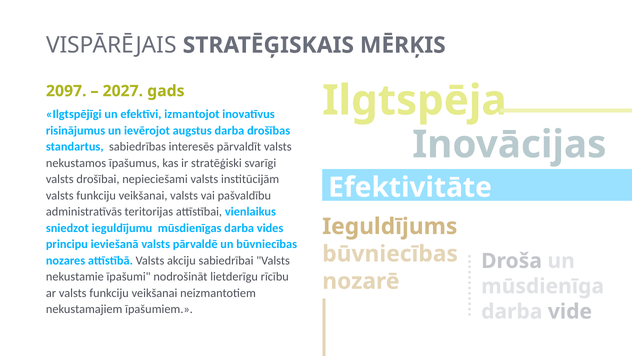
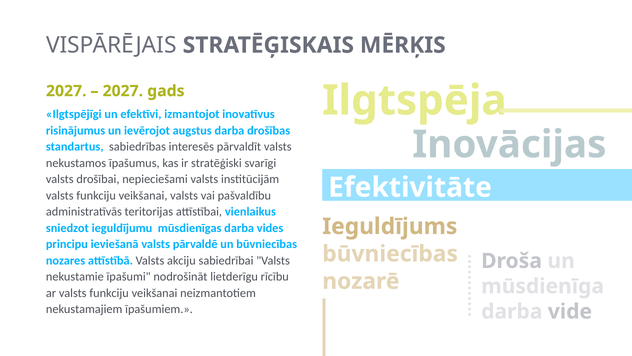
2097: 2097 -> 2027 (66, 91)
